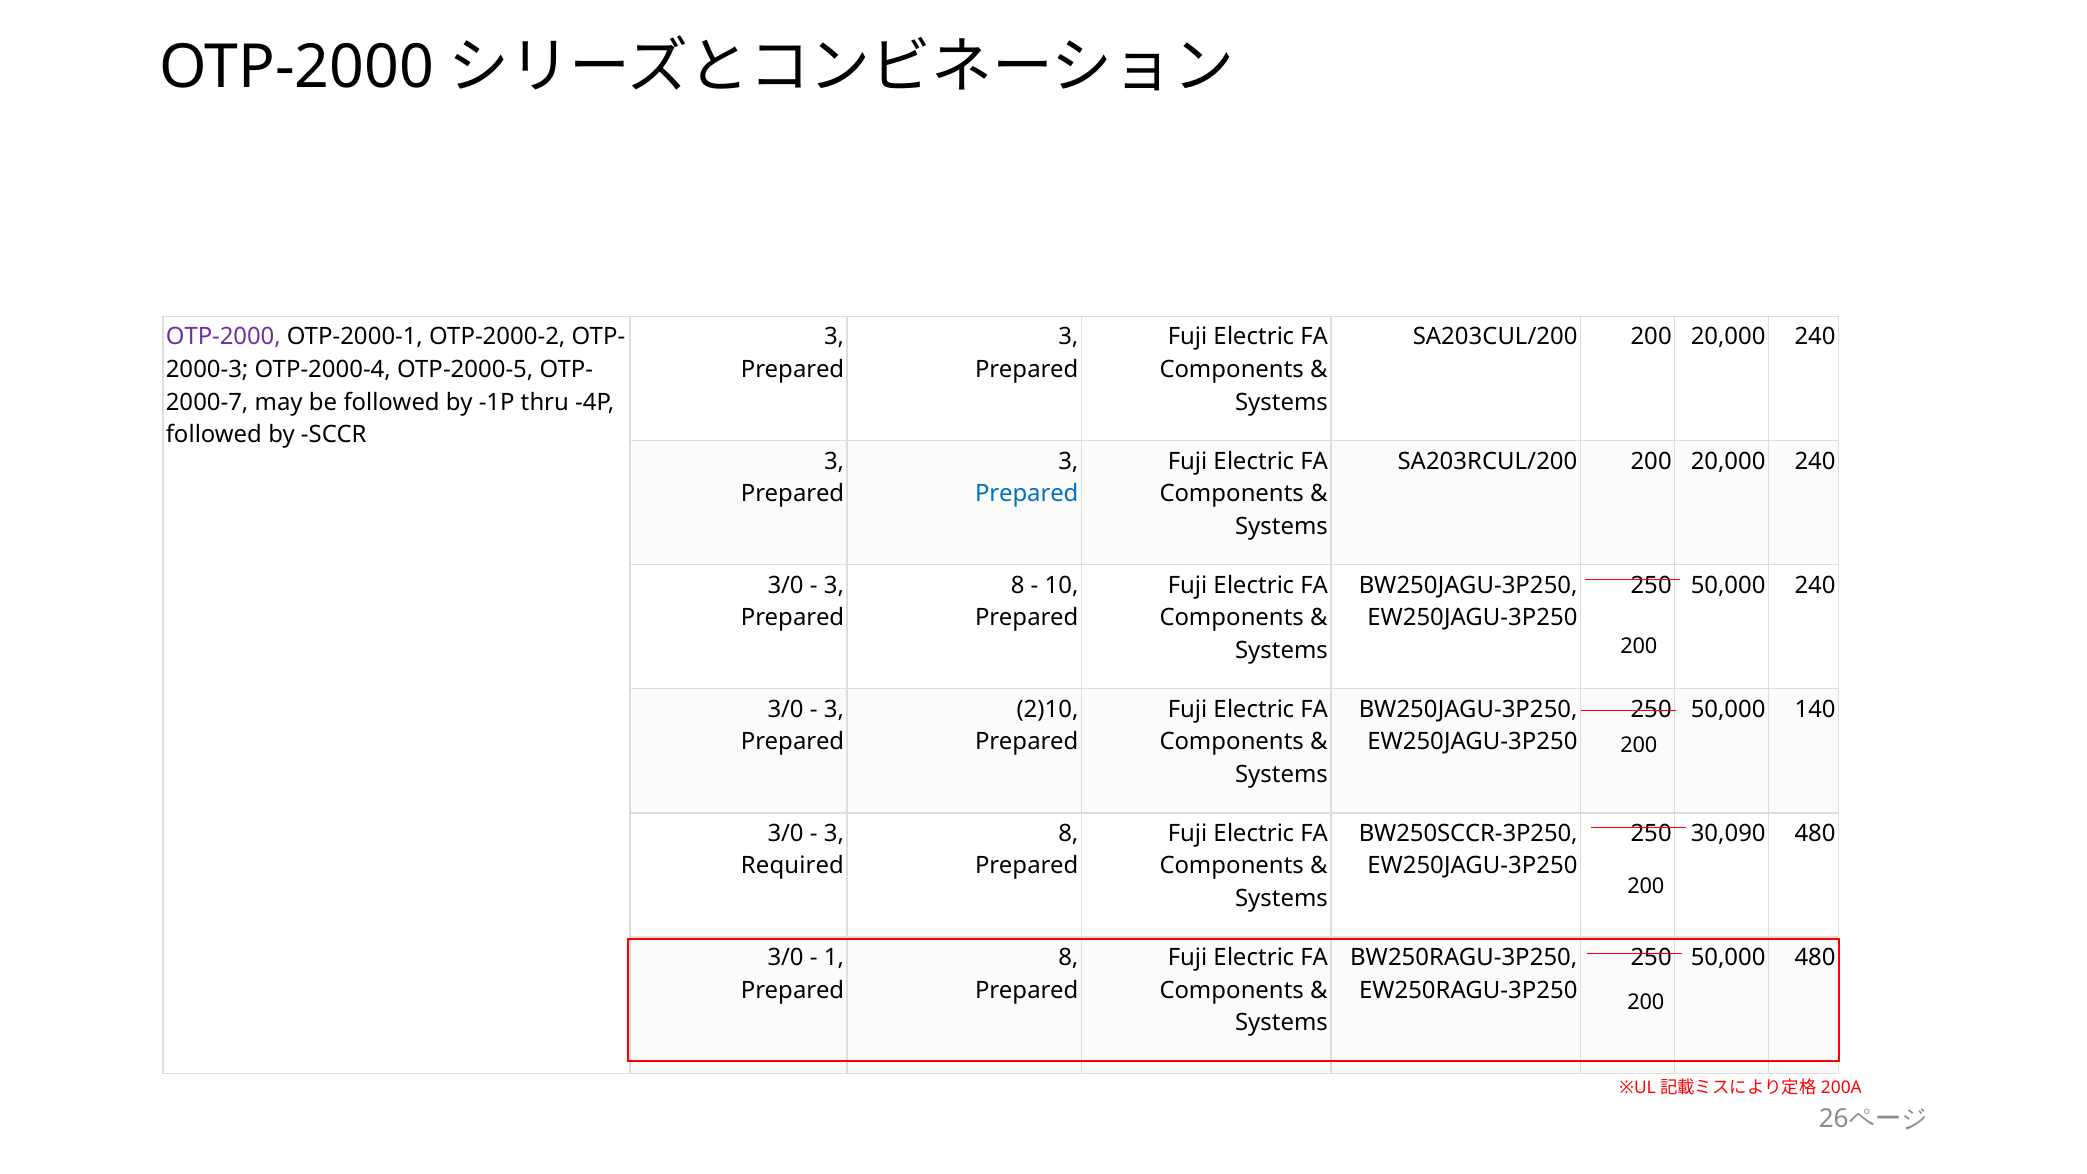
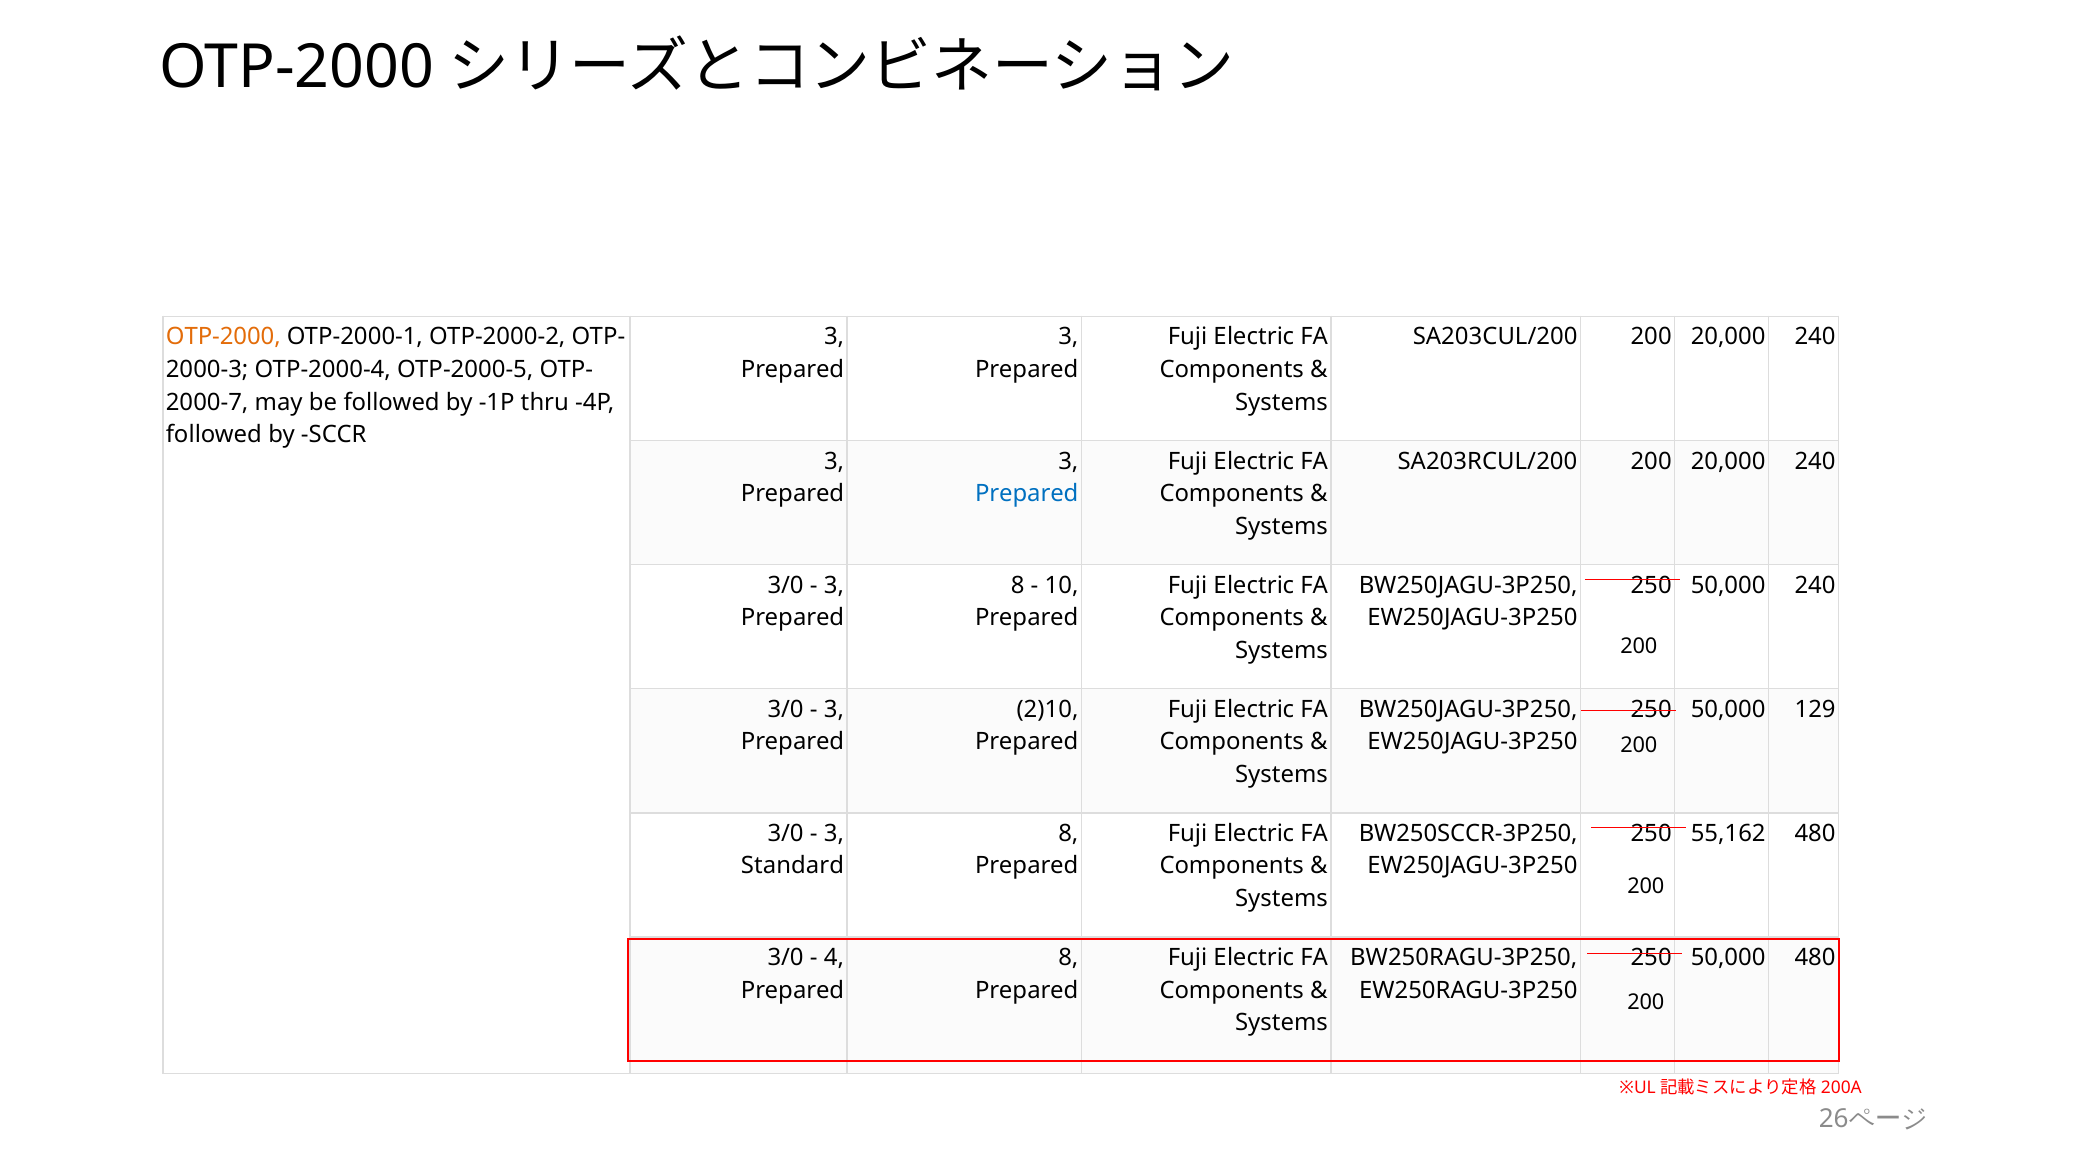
OTP-2000 colour: purple -> orange (223, 337)
140: 140 -> 129 (1815, 709)
30,090: 30,090 -> 55,162 (1728, 833)
Required: Required -> Standard (792, 866)
1: 1 -> 4 (834, 958)
